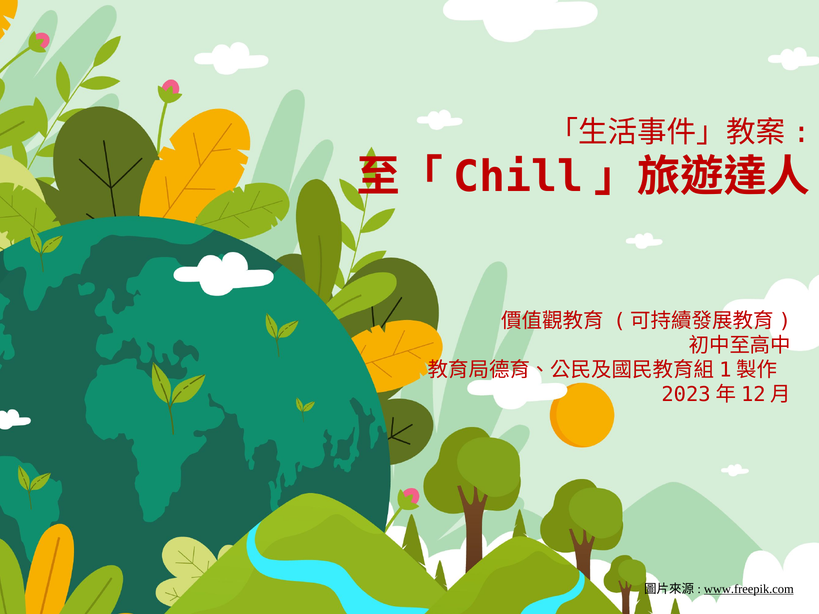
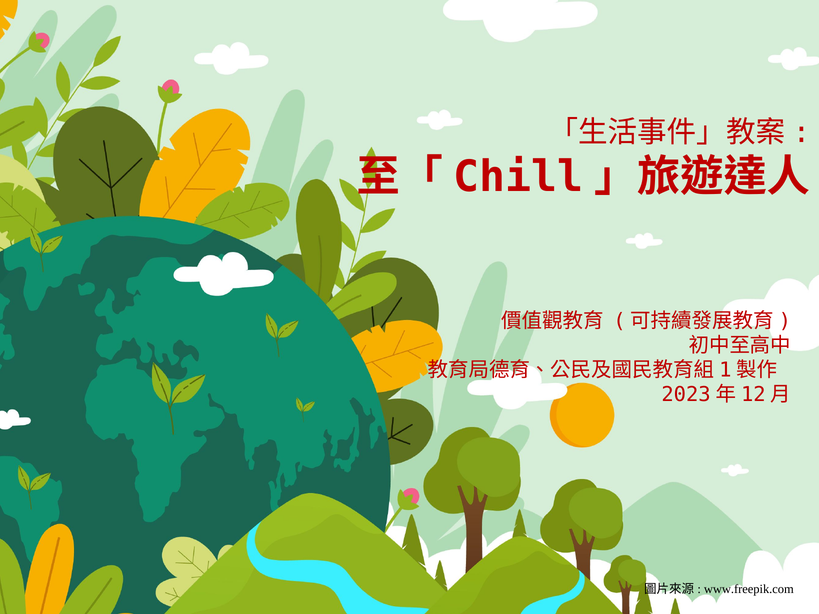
www.freepik.com underline: present -> none (749, 589)
